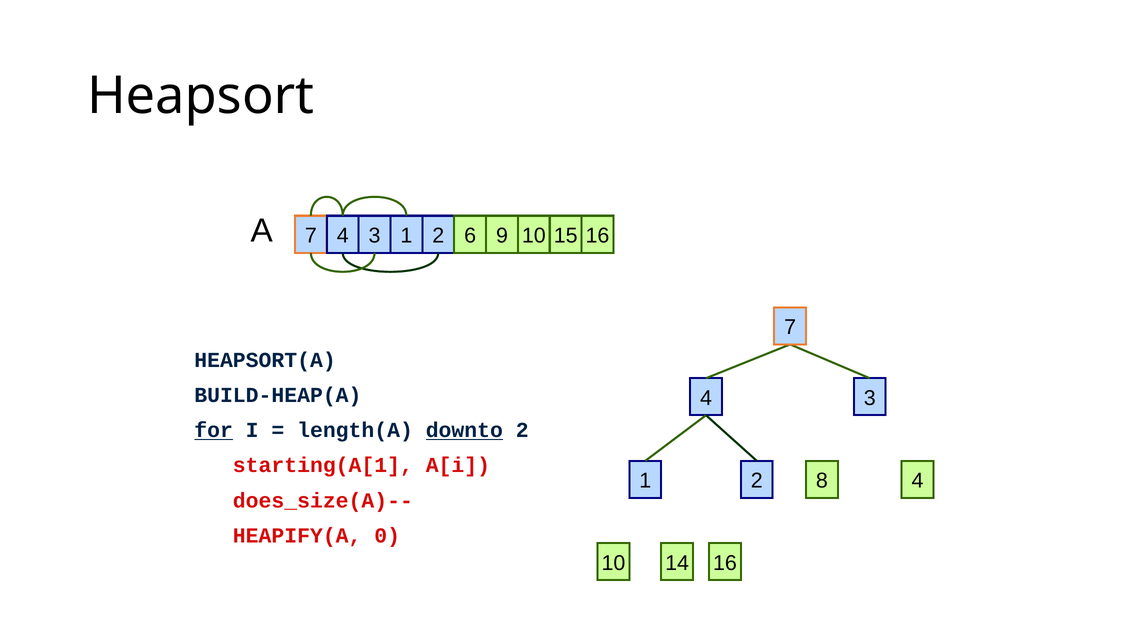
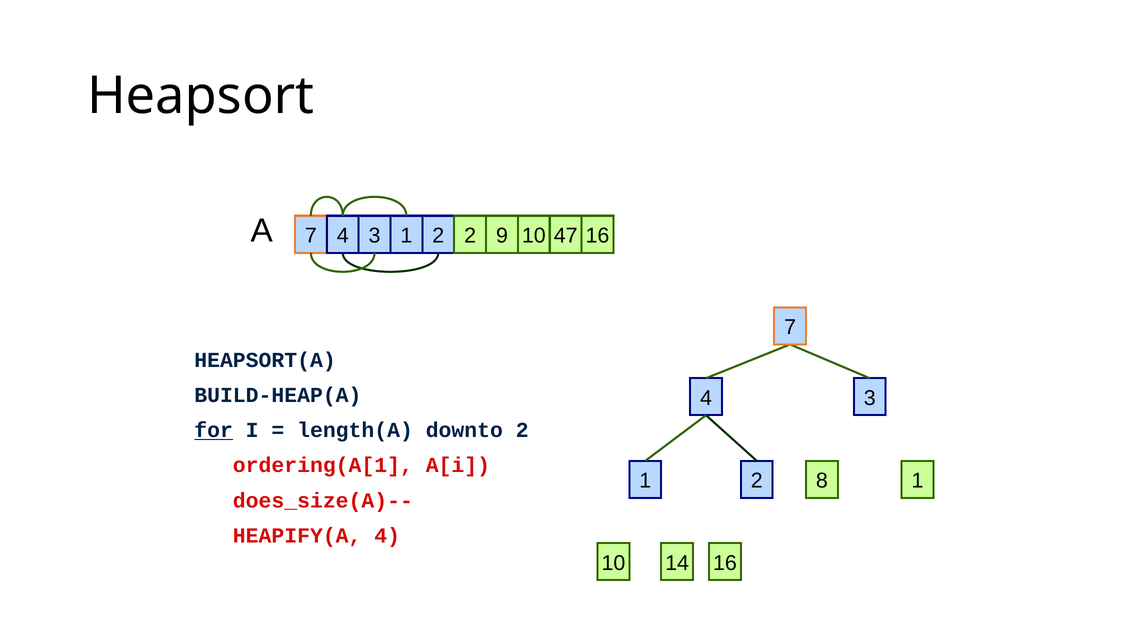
2 6: 6 -> 2 (470, 236)
15: 15 -> 47 (566, 236)
downto underline: present -> none (464, 430)
starting(A[1: starting(A[1 -> ordering(A[1 (323, 465)
4: 4 -> 1 (918, 481)
HEAPIFY(A 0: 0 -> 4 (387, 535)
